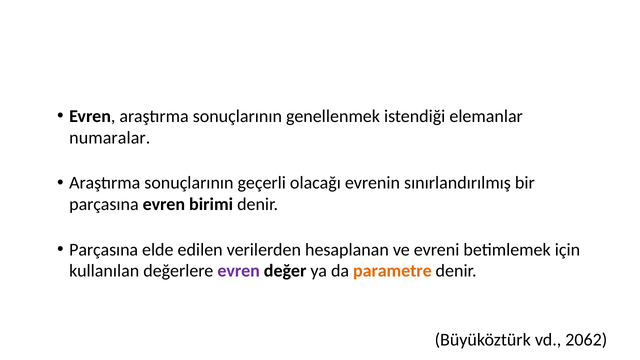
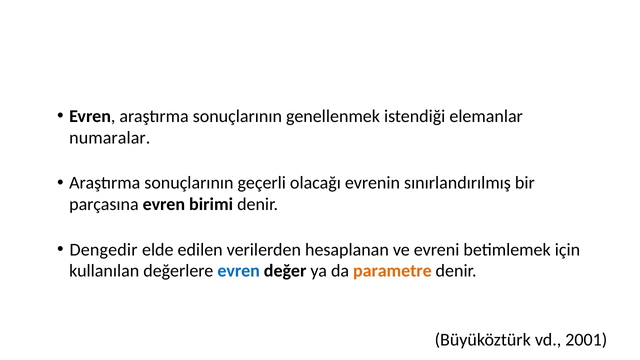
Parçasına: Parçasına -> Dengedir (104, 250)
evren colour: purple -> blue (239, 271)
2062: 2062 -> 2001 (586, 340)
